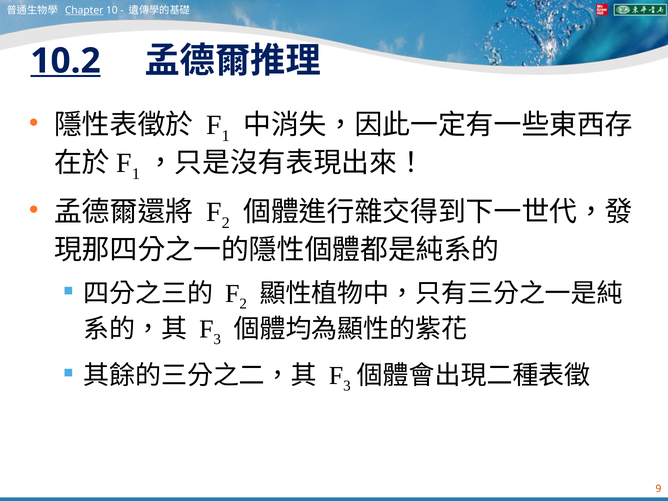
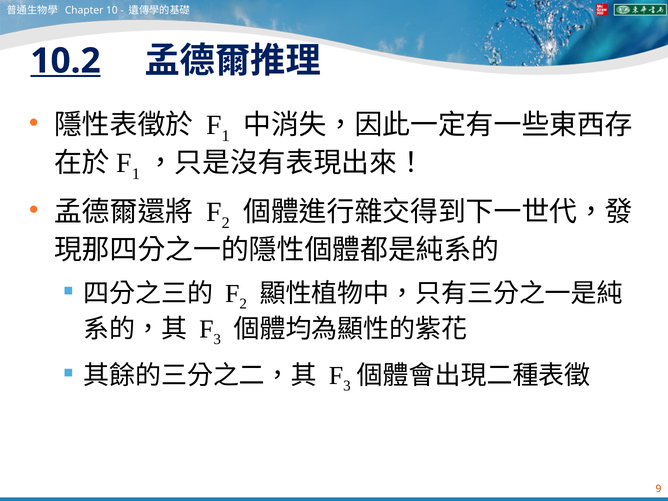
Chapter underline: present -> none (84, 10)
